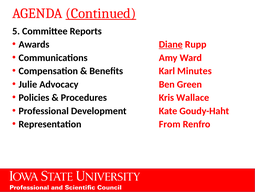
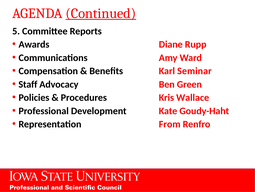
Diane underline: present -> none (171, 44)
Minutes: Minutes -> Seminar (194, 71)
Julie: Julie -> Staff (28, 84)
